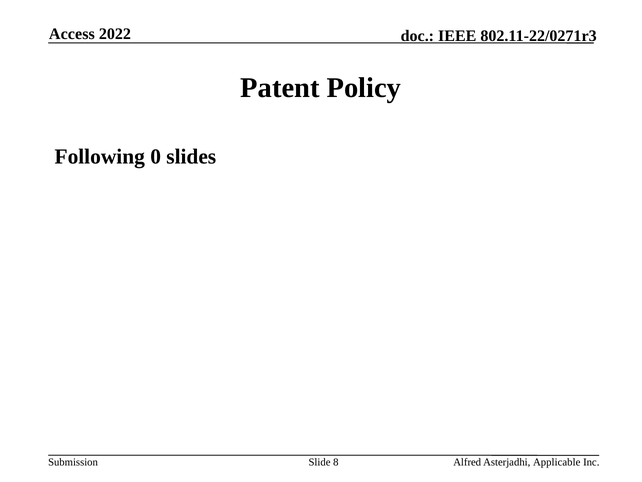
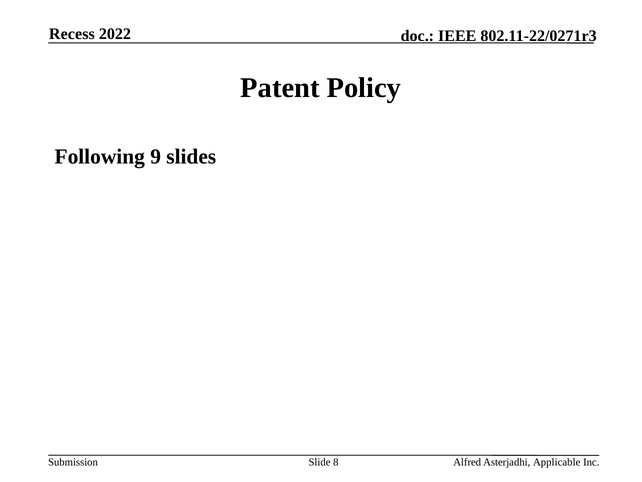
Access: Access -> Recess (72, 34)
0: 0 -> 9 (156, 157)
